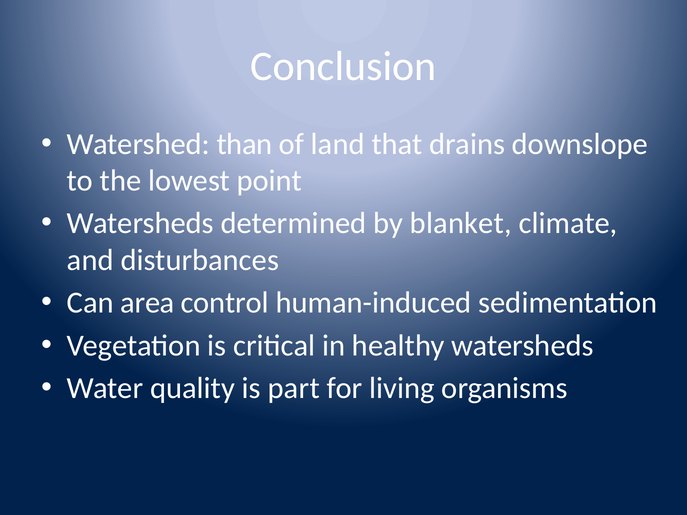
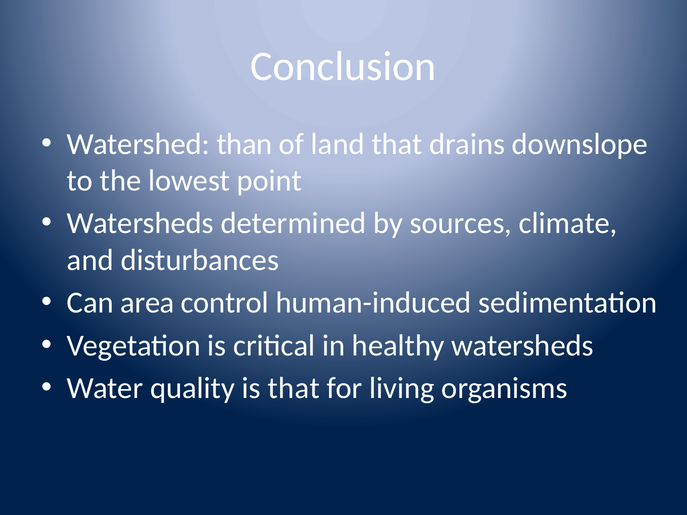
blanket: blanket -> sources (461, 224)
is part: part -> that (294, 388)
